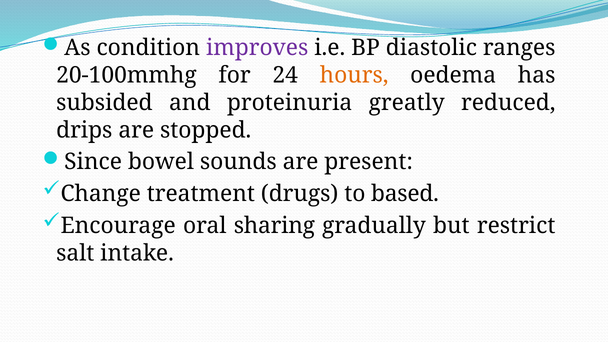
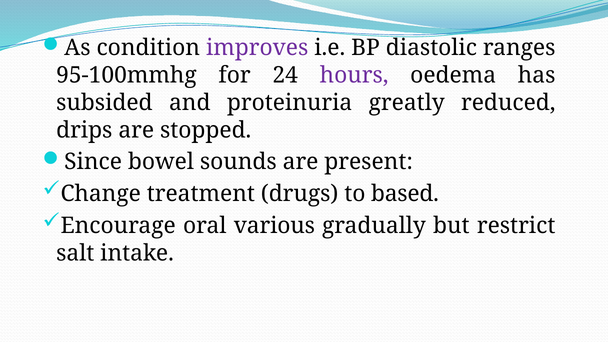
20-100mmhg: 20-100mmhg -> 95-100mmhg (126, 75)
hours colour: orange -> purple (354, 75)
sharing: sharing -> various (274, 226)
